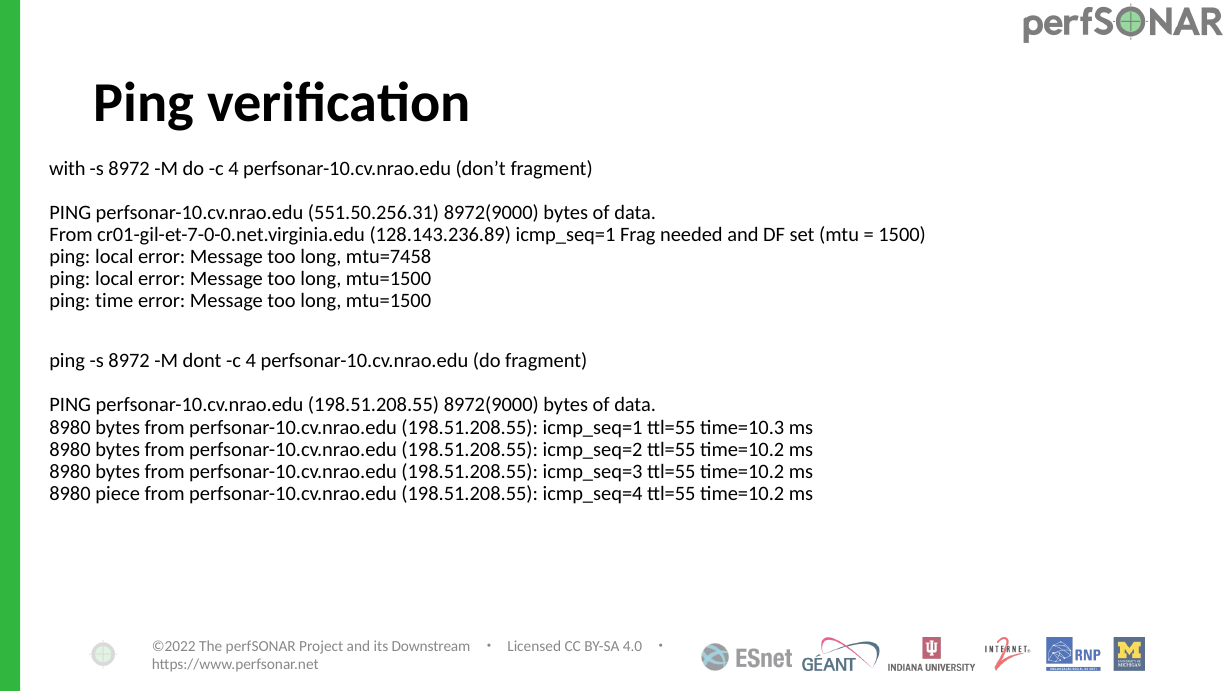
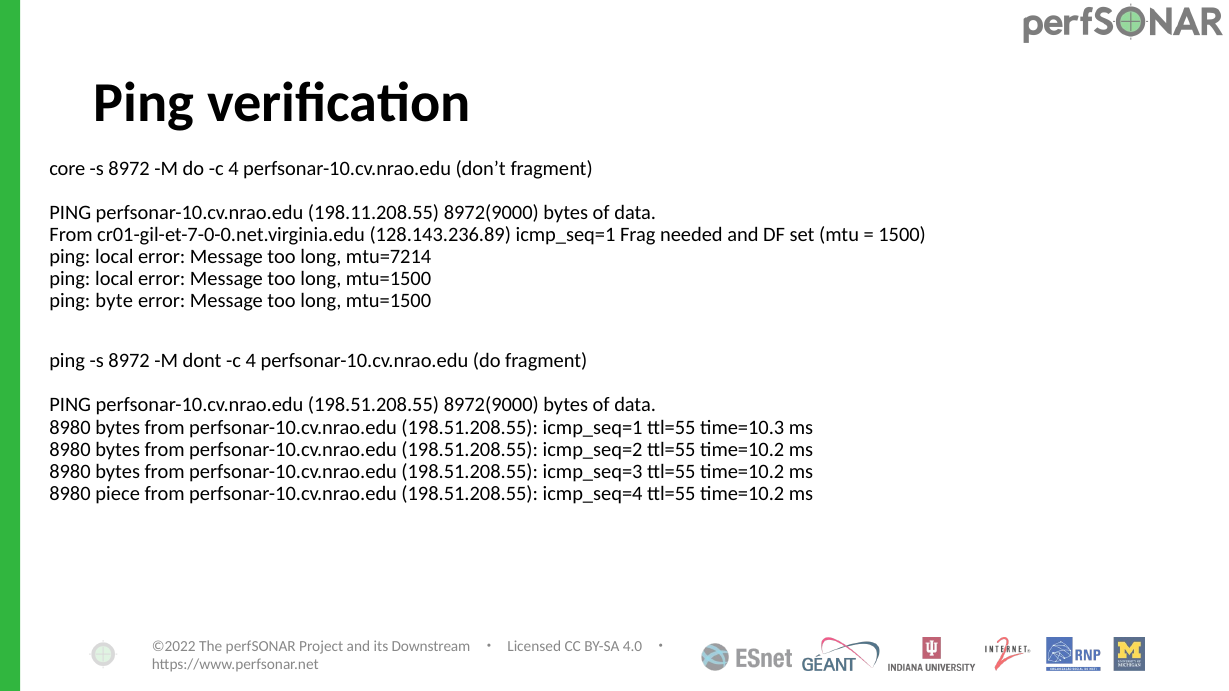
with: with -> core (67, 168)
551.50.256.31: 551.50.256.31 -> 198.11.208.55 (374, 213)
mtu=7458: mtu=7458 -> mtu=7214 (389, 257)
time: time -> byte (114, 301)
